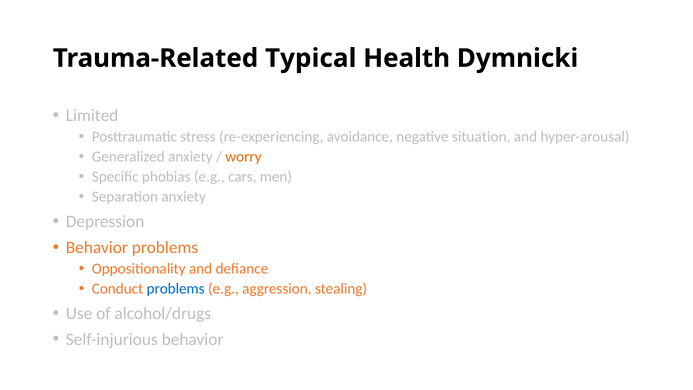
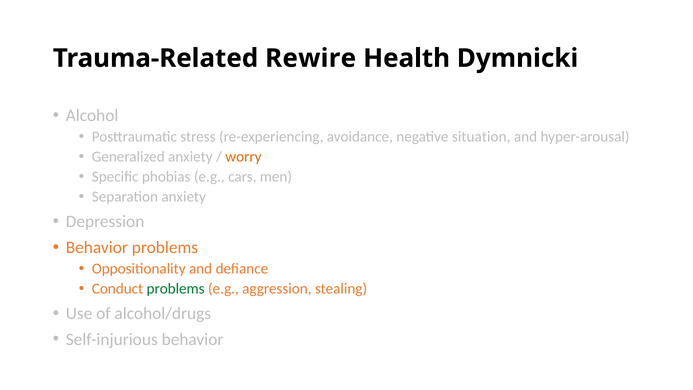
Typical: Typical -> Rewire (311, 58)
Limited: Limited -> Alcohol (92, 116)
problems colour: blue -> green (176, 288)
